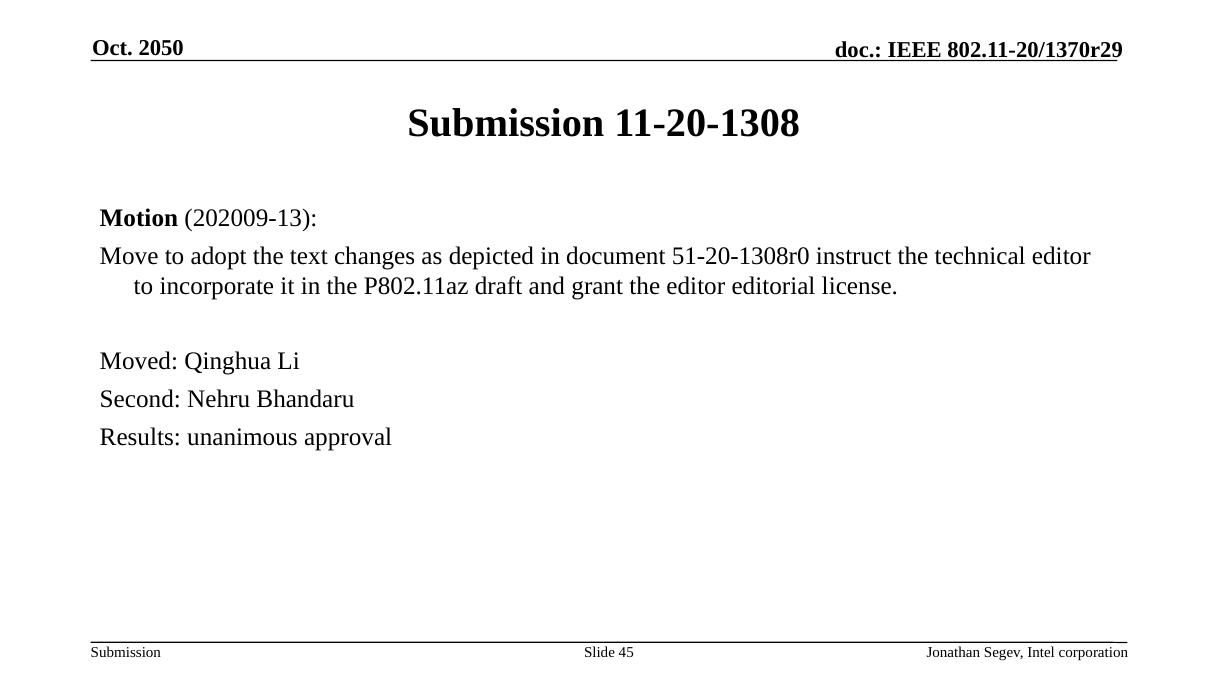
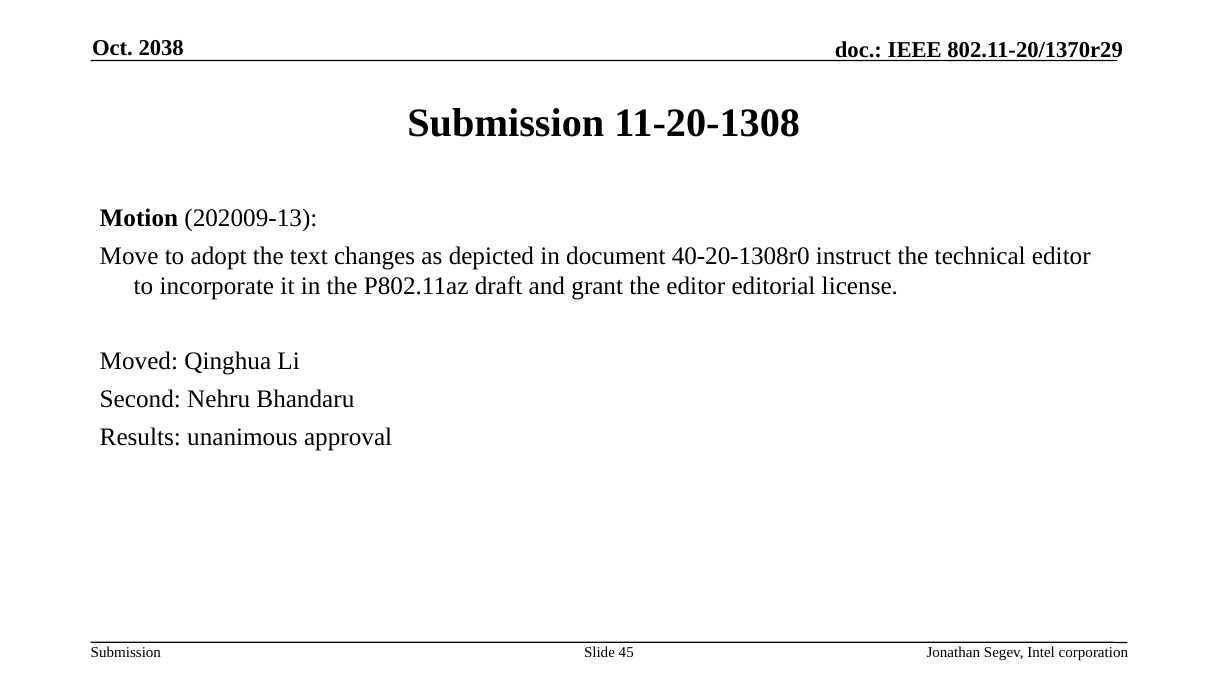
2050: 2050 -> 2038 (161, 48)
51-20-1308r0: 51-20-1308r0 -> 40-20-1308r0 (741, 255)
